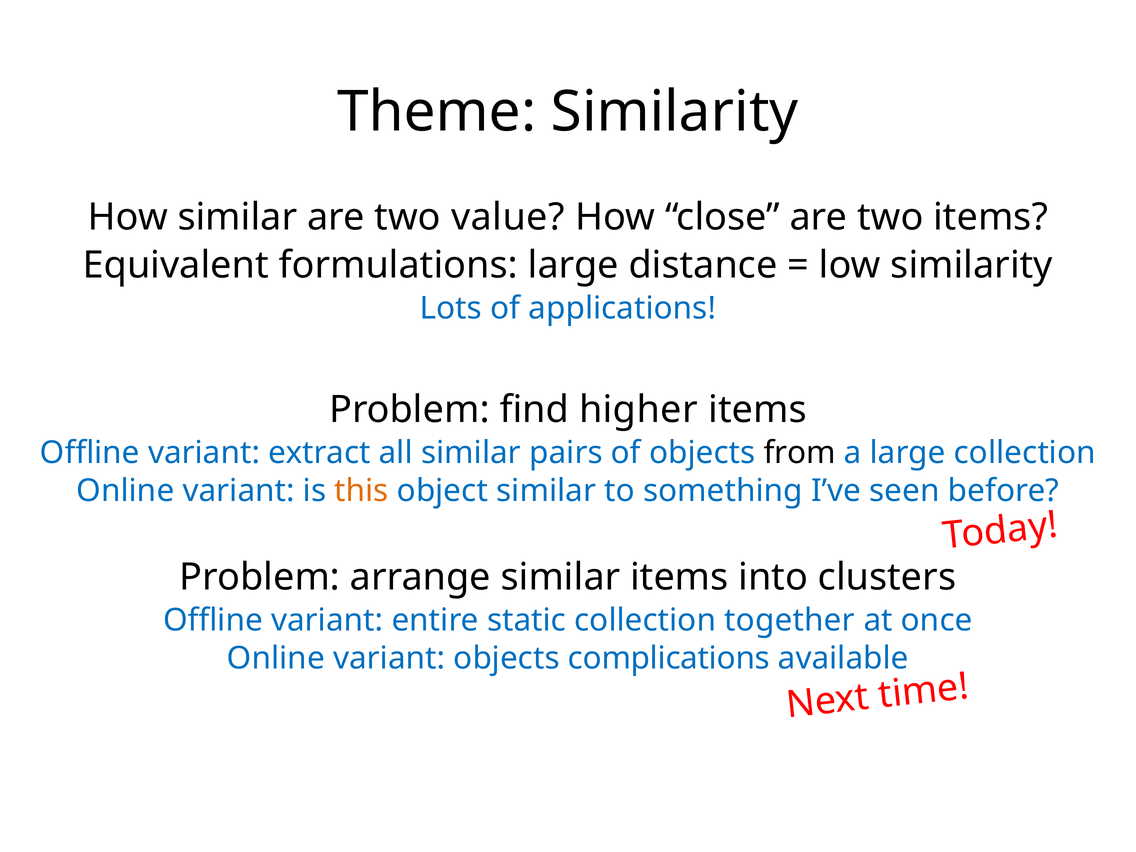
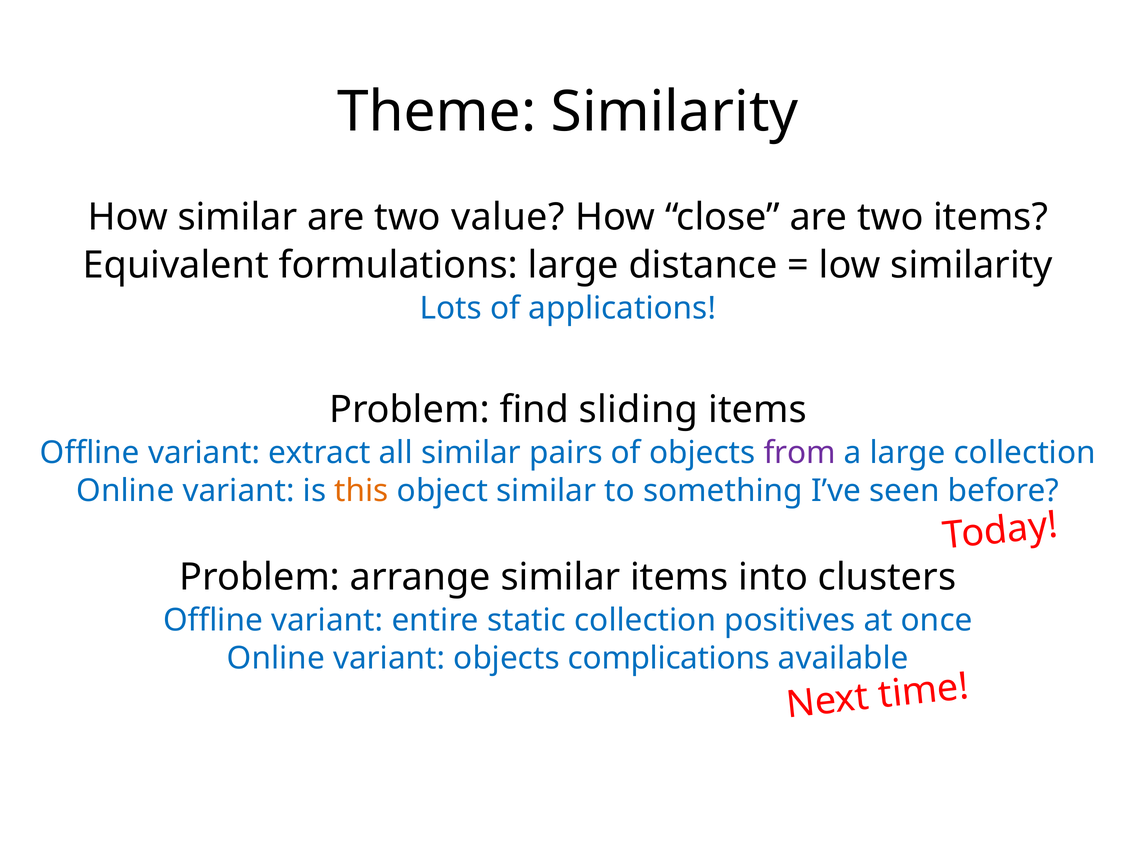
higher: higher -> sliding (638, 410)
from colour: black -> purple (800, 453)
together: together -> positives (790, 620)
